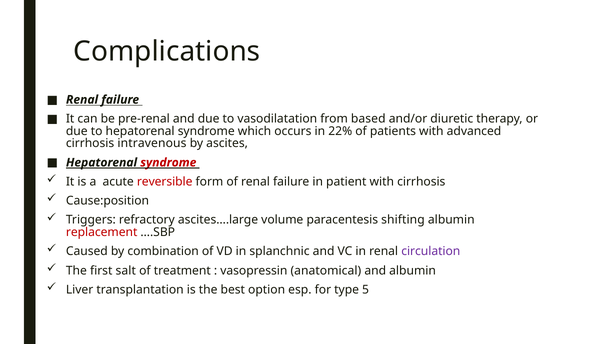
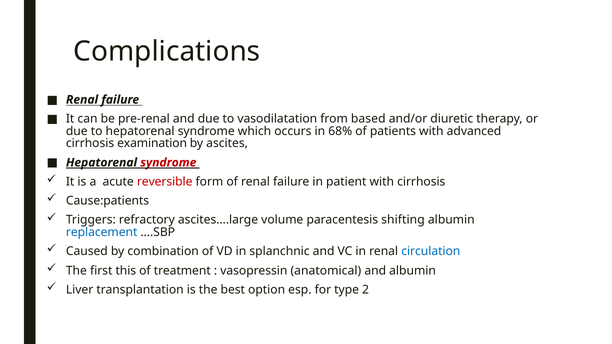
22%: 22% -> 68% (340, 131)
intravenous: intravenous -> examination (152, 143)
Cause:position: Cause:position -> Cause:patients (108, 201)
replacement colour: red -> blue (102, 232)
circulation colour: purple -> blue (431, 252)
salt: salt -> this (126, 271)
5: 5 -> 2 (366, 290)
